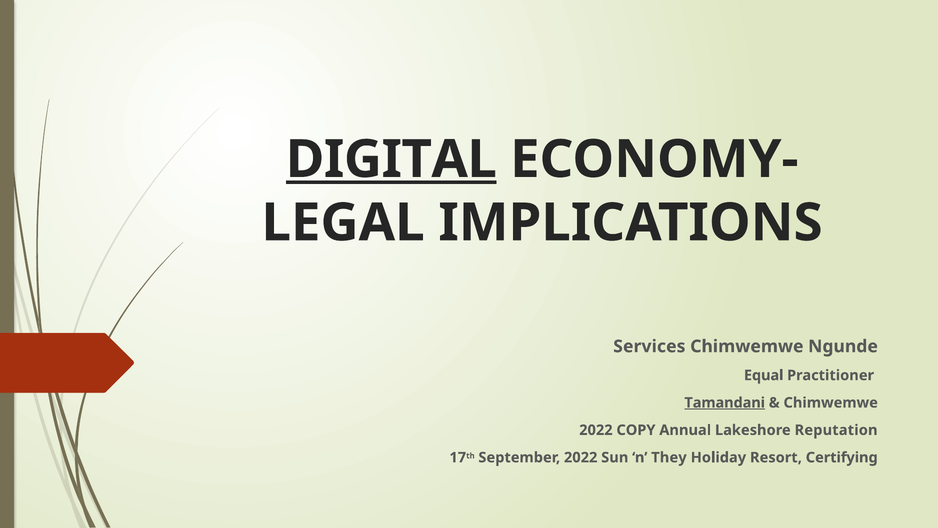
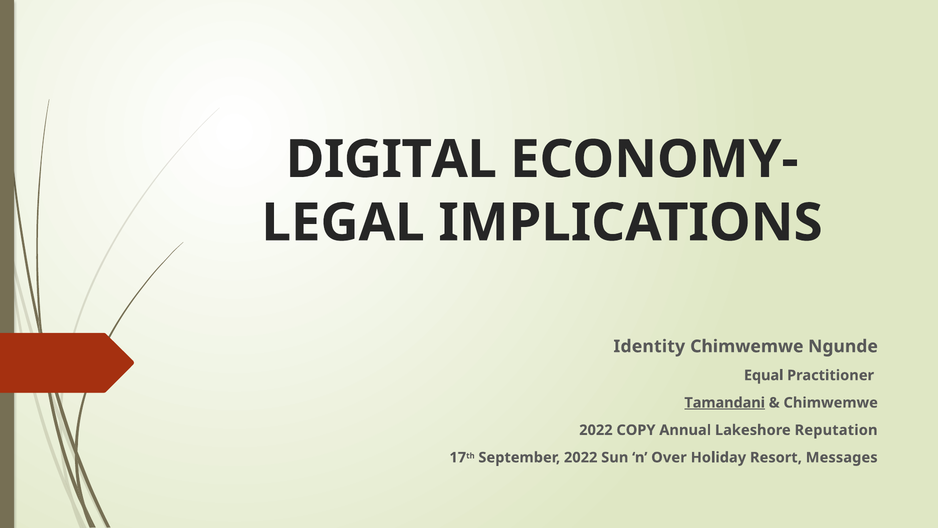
DIGITAL underline: present -> none (391, 159)
Services: Services -> Identity (649, 346)
They: They -> Over (669, 457)
Certifying: Certifying -> Messages (842, 457)
